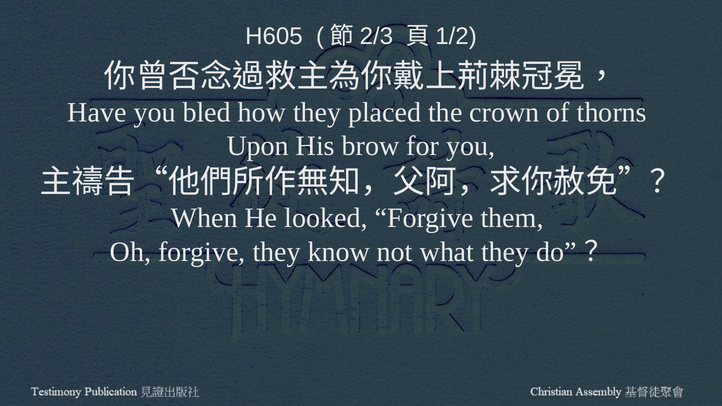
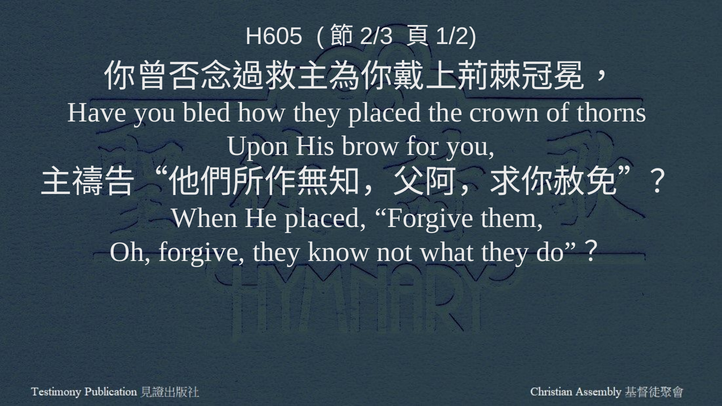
He looked: looked -> placed (326, 218)
